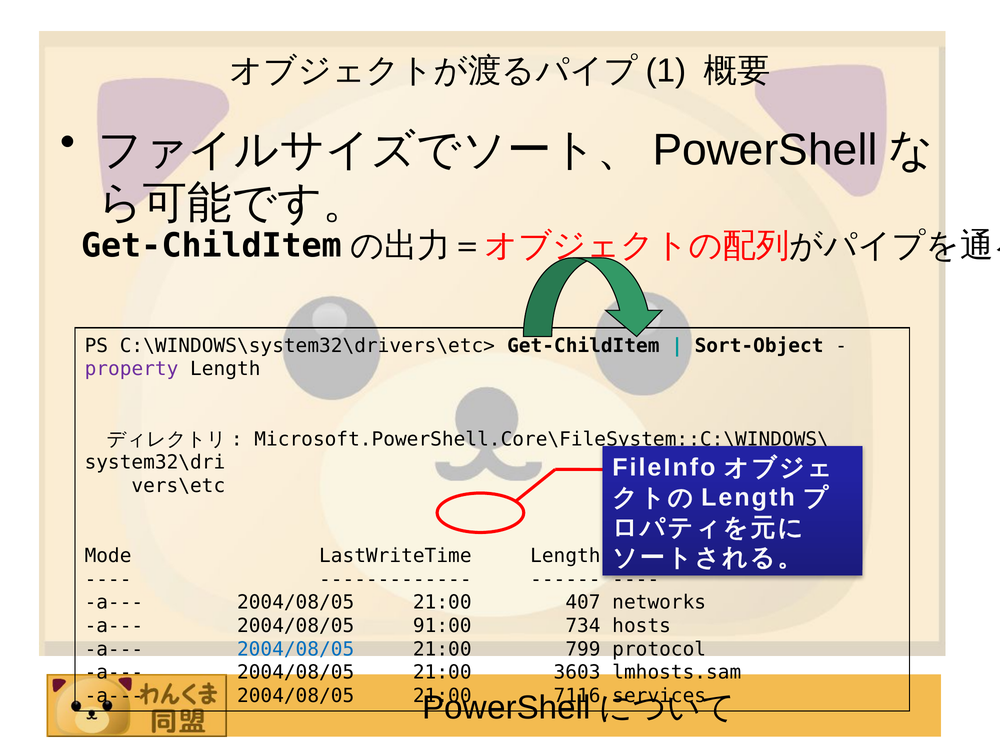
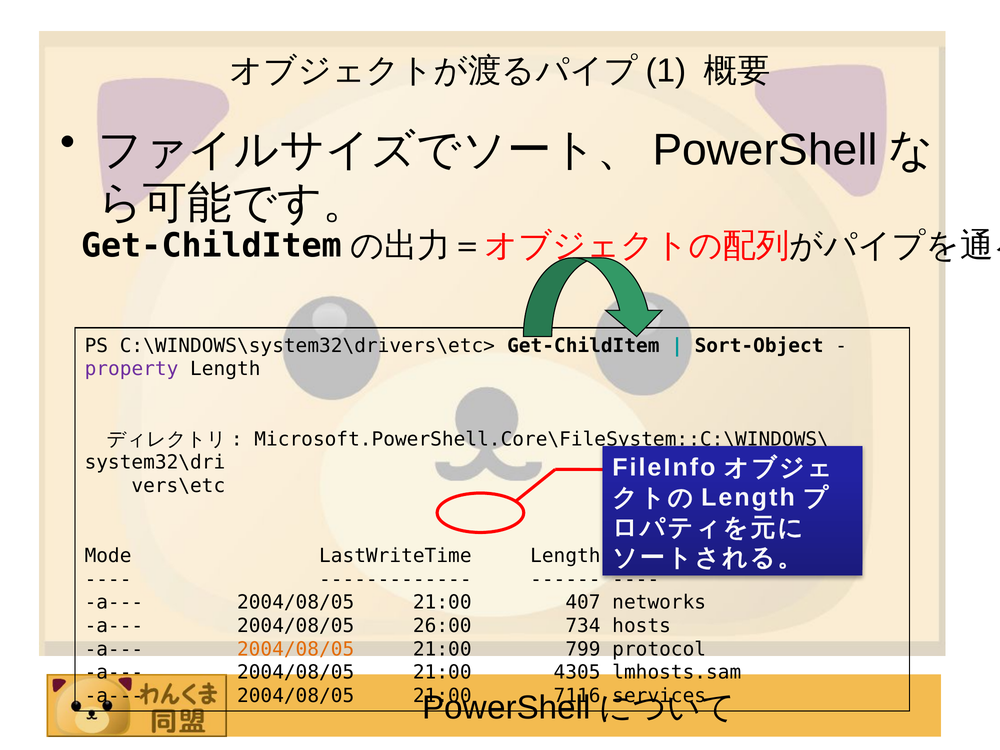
91:00: 91:00 -> 26:00 (442, 626)
2004/08/05 colour: blue -> orange (296, 649)
3603: 3603 -> 4305 (577, 673)
